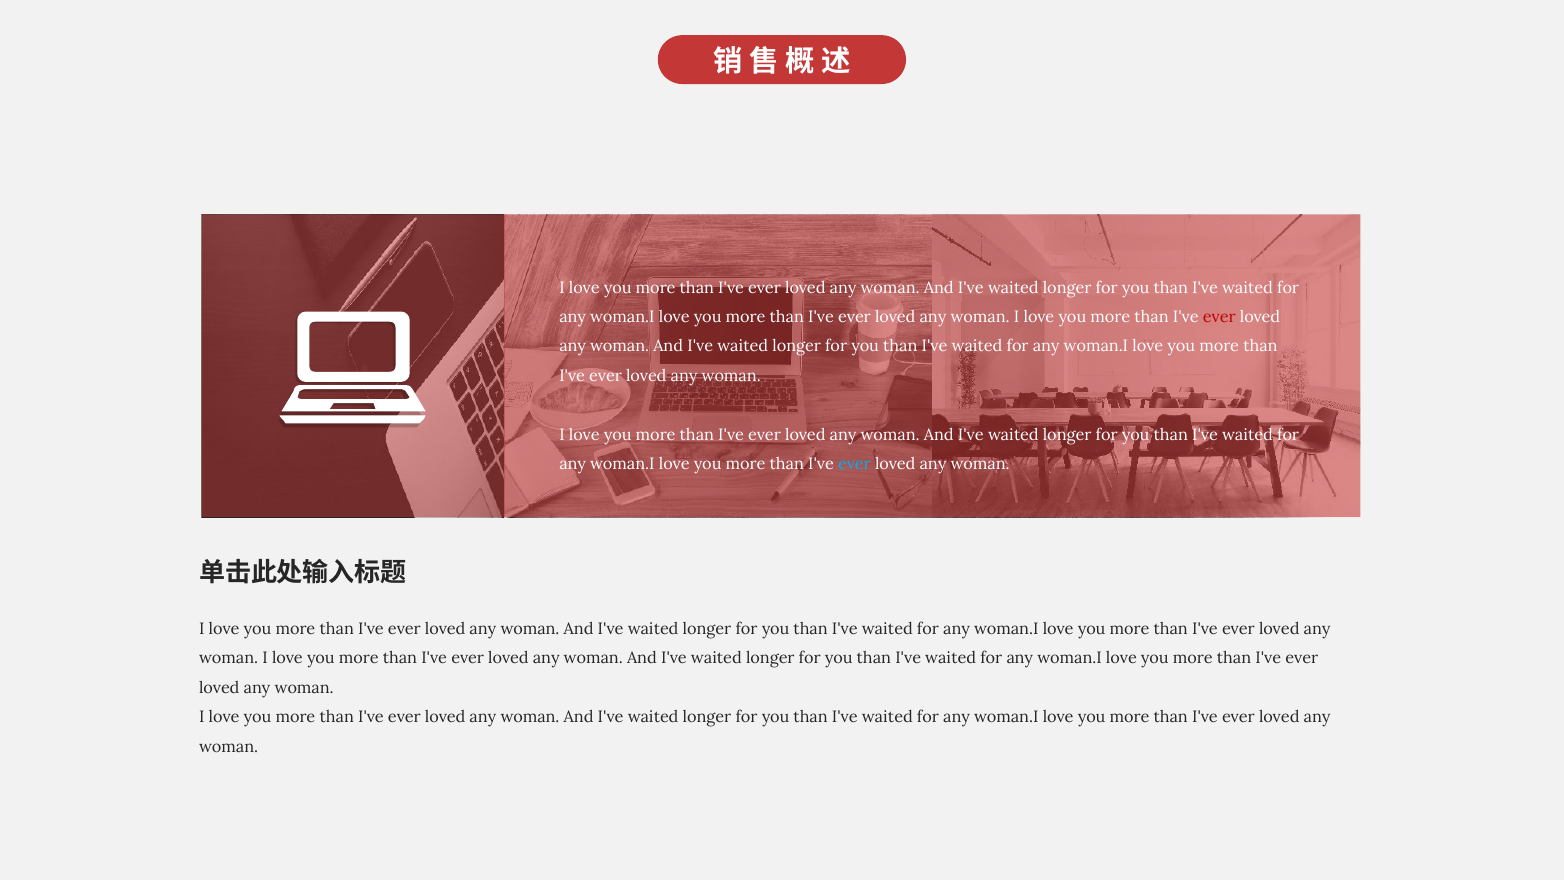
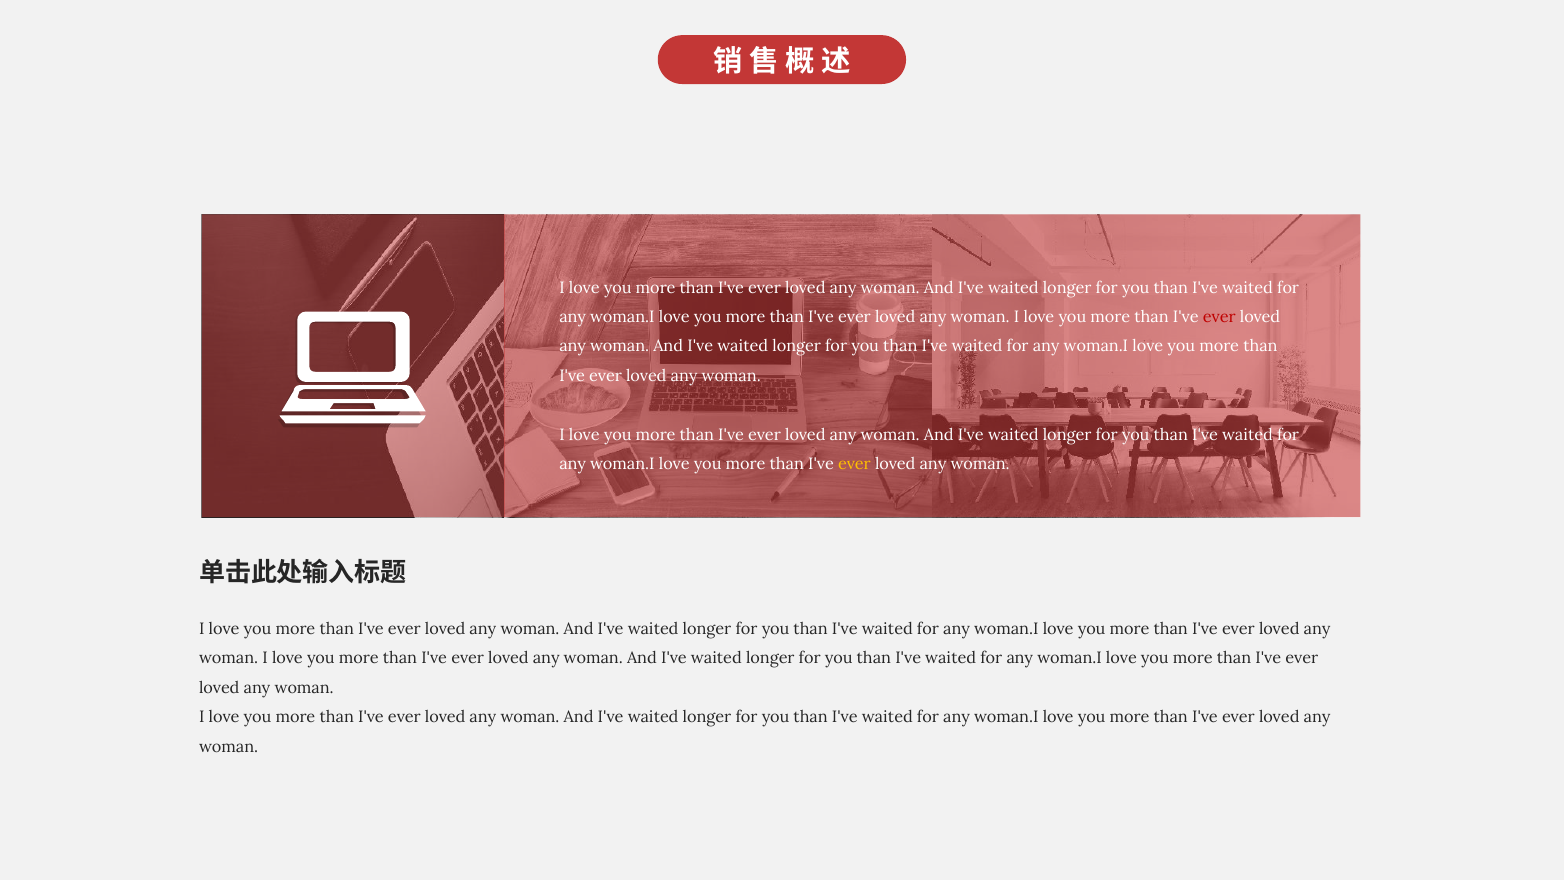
ever colour: light blue -> yellow (854, 464)
